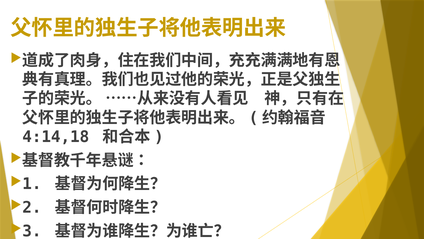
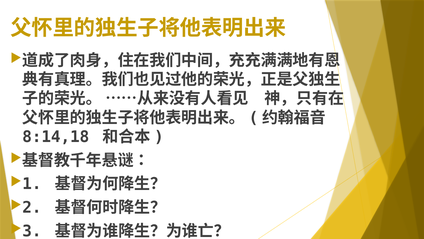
4:14,18: 4:14,18 -> 8:14,18 (56, 137)
